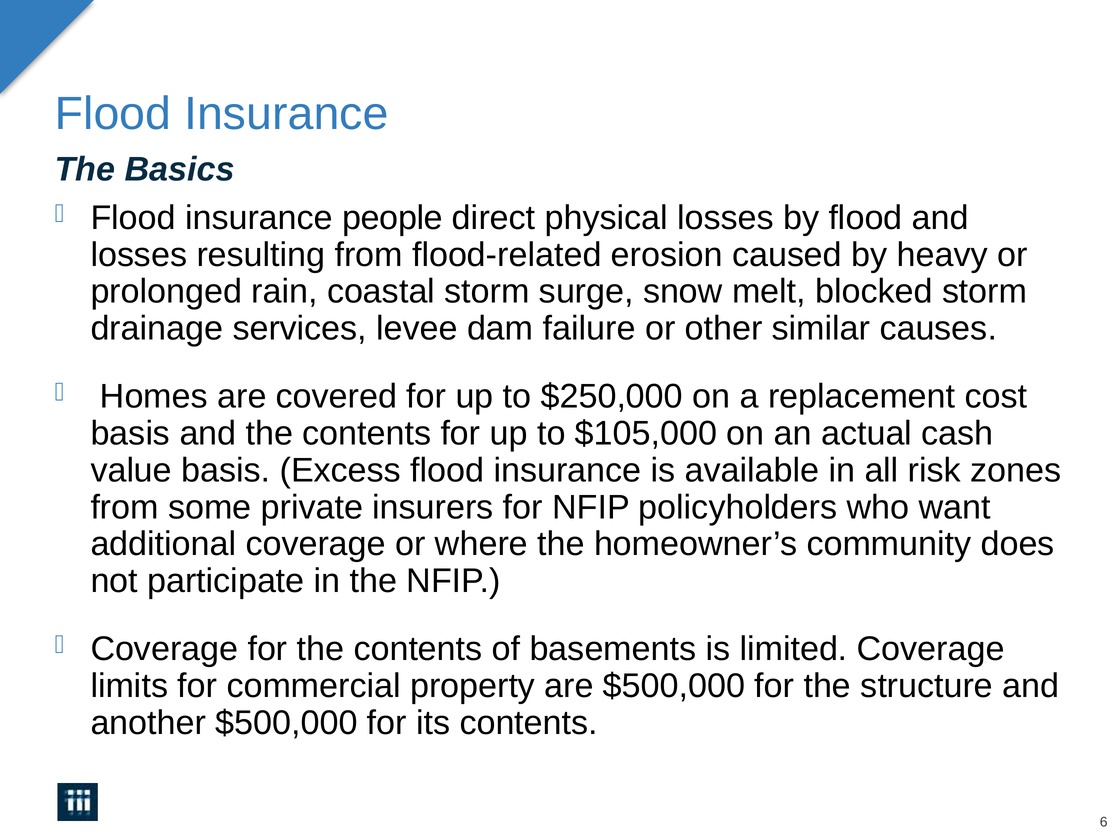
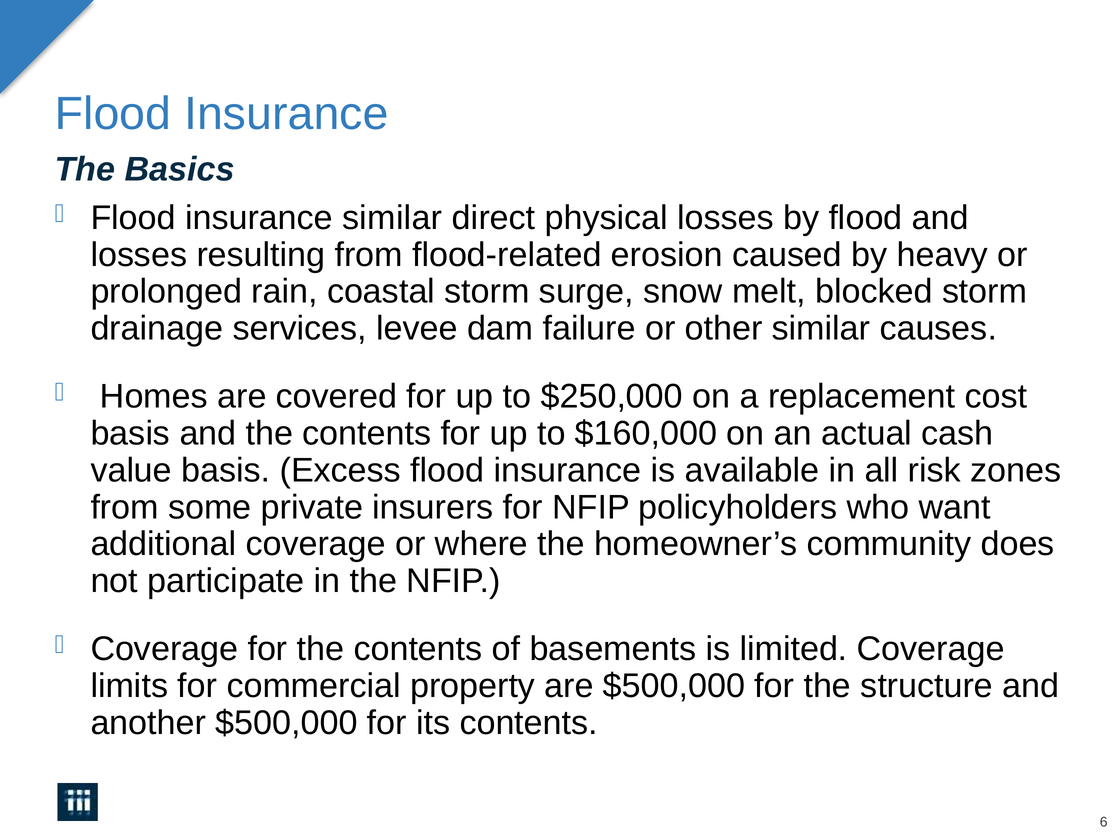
insurance people: people -> similar (392, 218)
$105,000: $105,000 -> $160,000 (646, 433)
